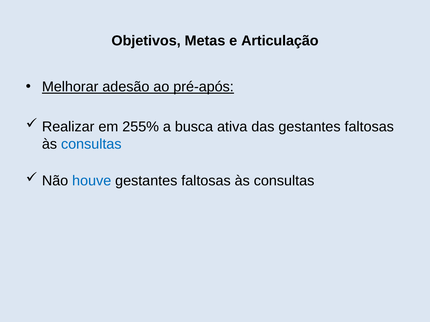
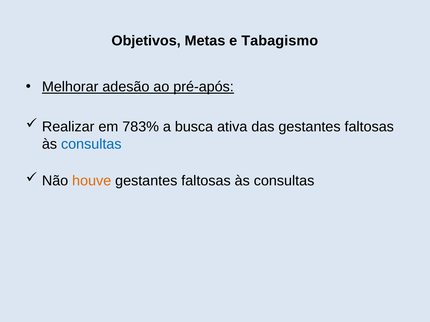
Articulação: Articulação -> Tabagismo (280, 41)
255%: 255% -> 783% (141, 127)
houve colour: blue -> orange (92, 181)
